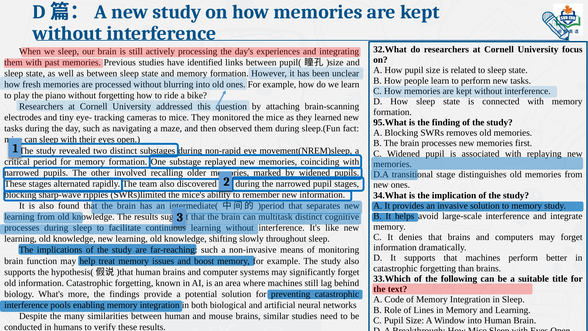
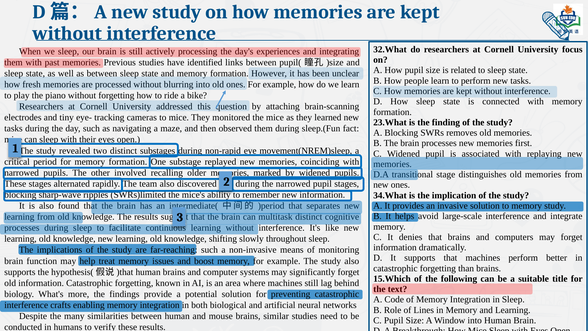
95.What: 95.What -> 23.What (390, 122)
33.Which: 33.Which -> 15.Which (392, 279)
pools: pools -> crafts (61, 305)
